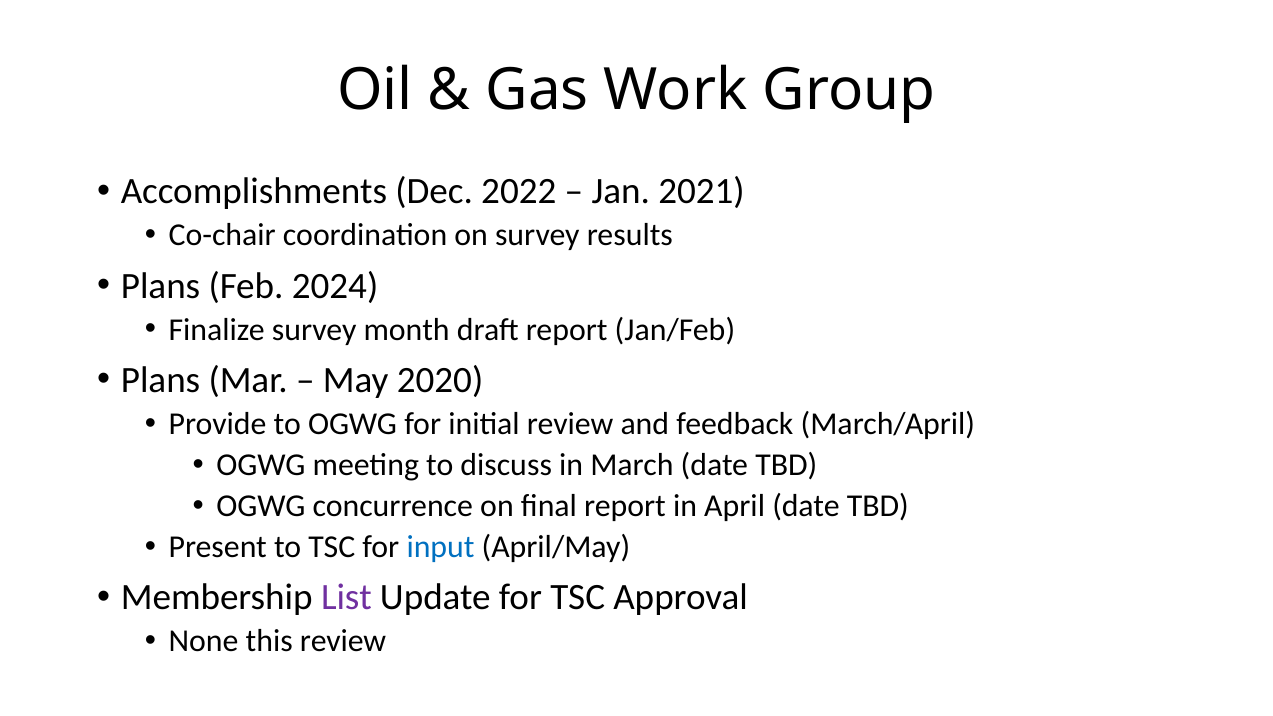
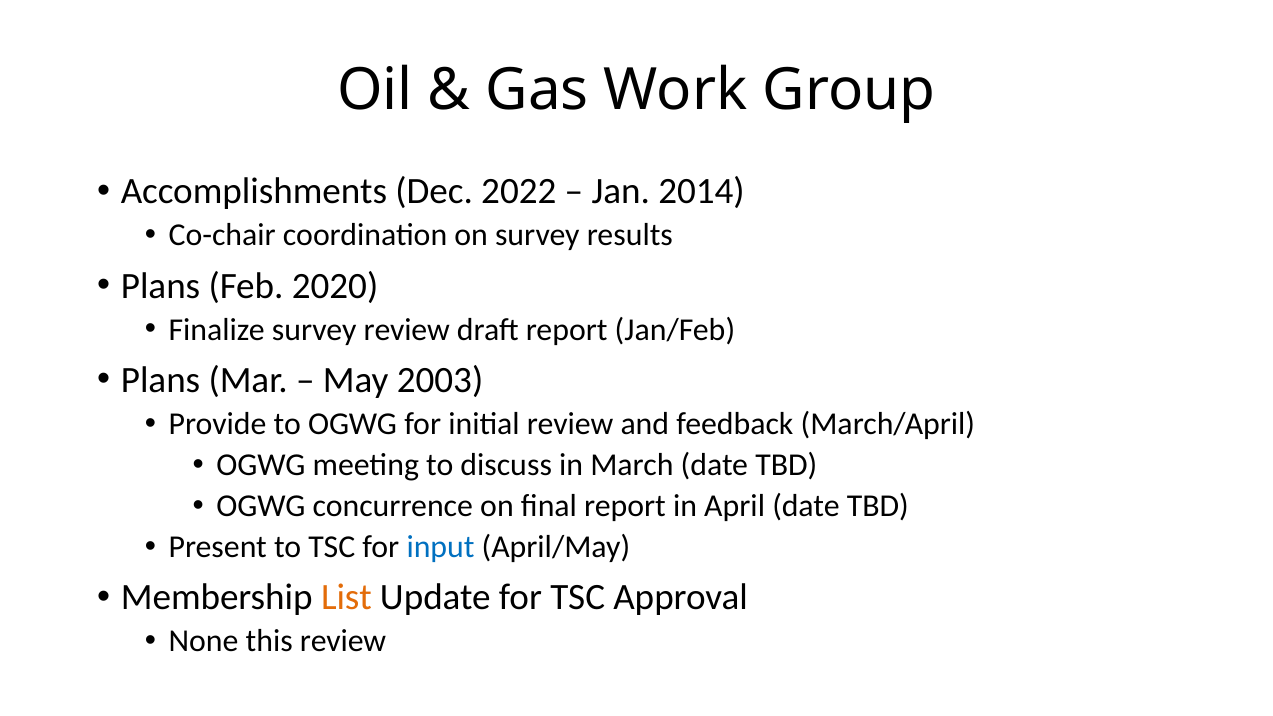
2021: 2021 -> 2014 (701, 192)
2024: 2024 -> 2020 (335, 286)
survey month: month -> review (407, 330)
2020: 2020 -> 2003 (440, 380)
List colour: purple -> orange (346, 597)
